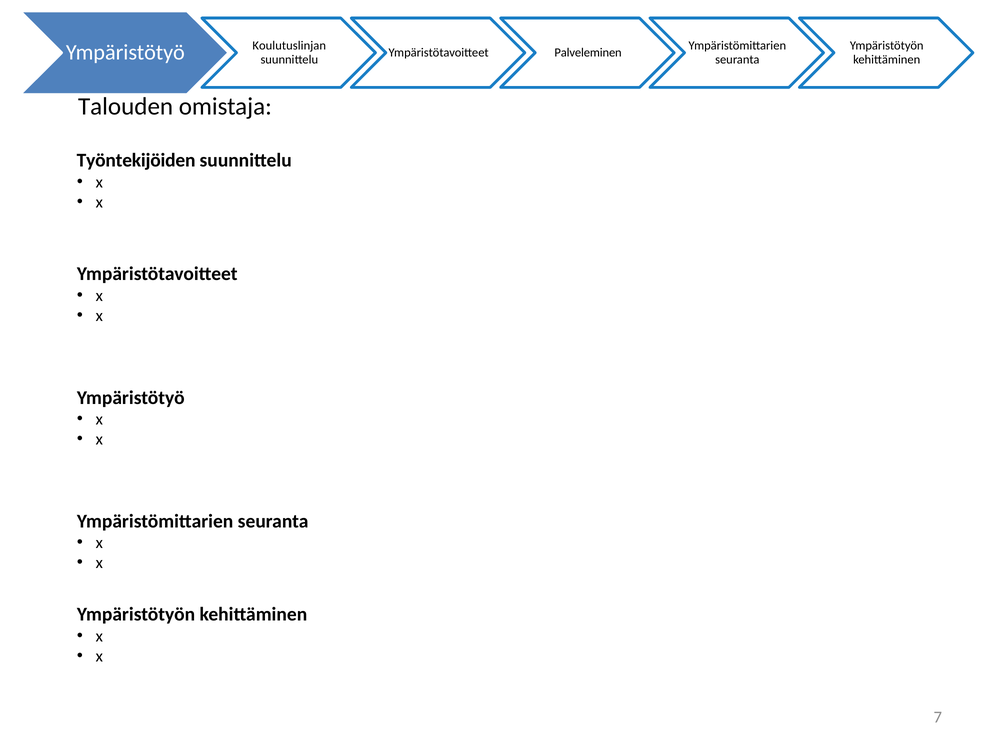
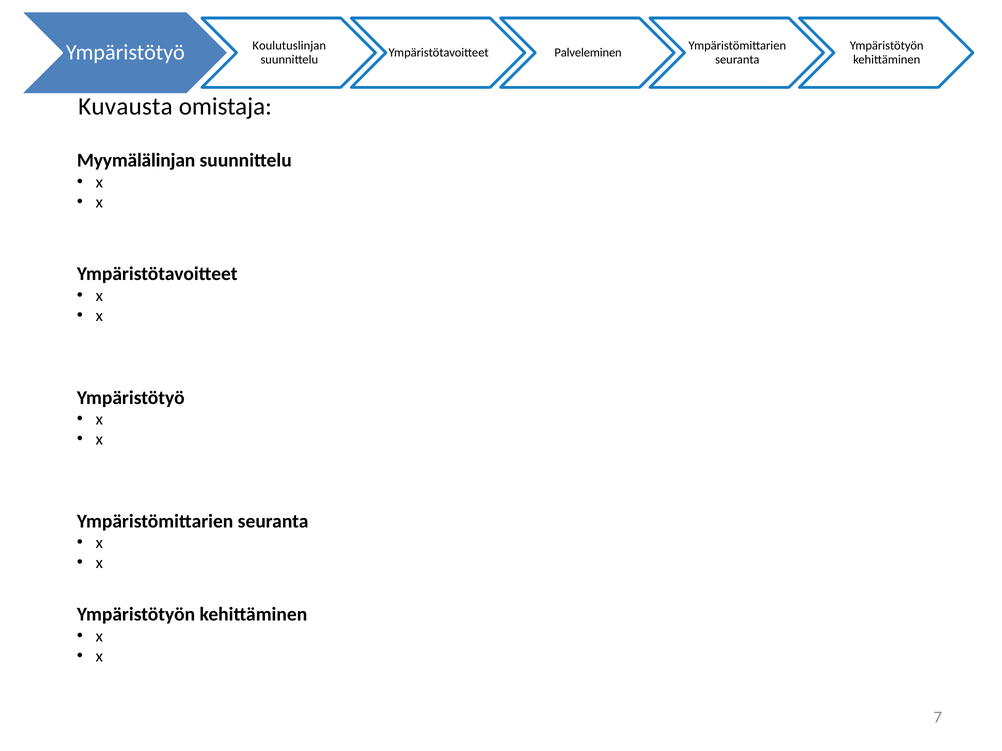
Talouden: Talouden -> Kuvausta (125, 107)
Työntekijöiden: Työntekijöiden -> Myymälälinjan (136, 161)
